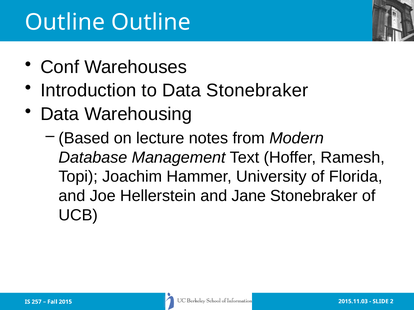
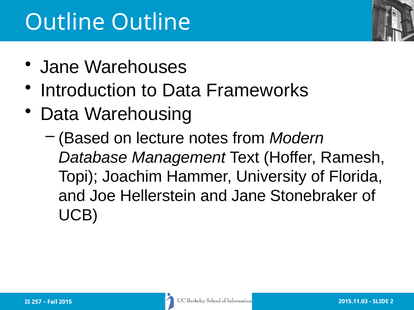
Conf: Conf -> Jane (60, 67)
Data Stonebraker: Stonebraker -> Frameworks (257, 91)
